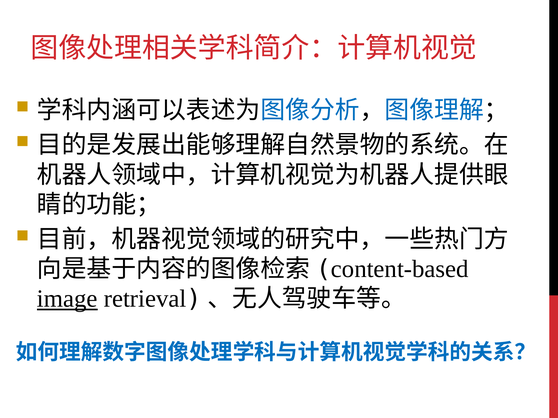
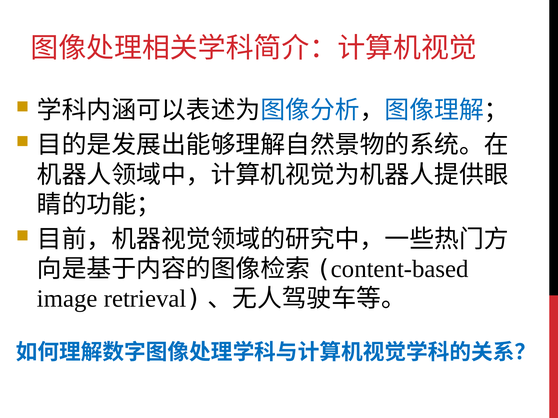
image underline: present -> none (67, 299)
